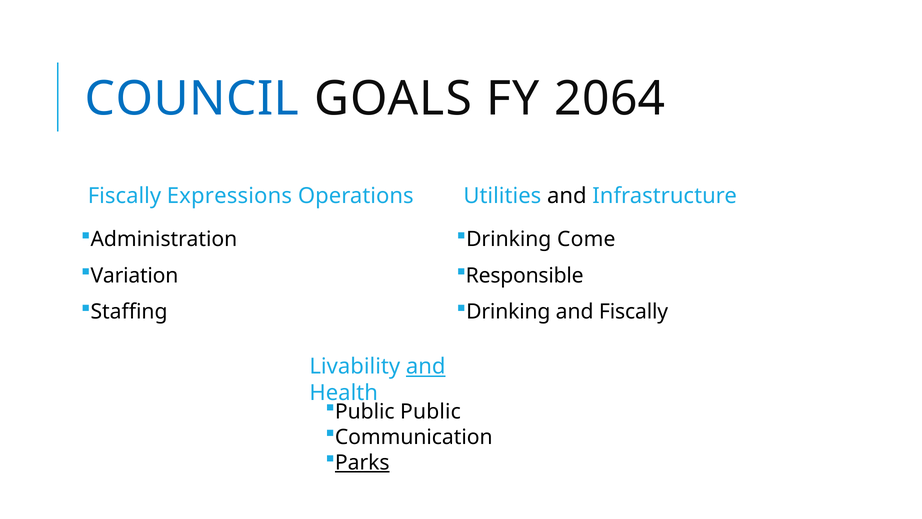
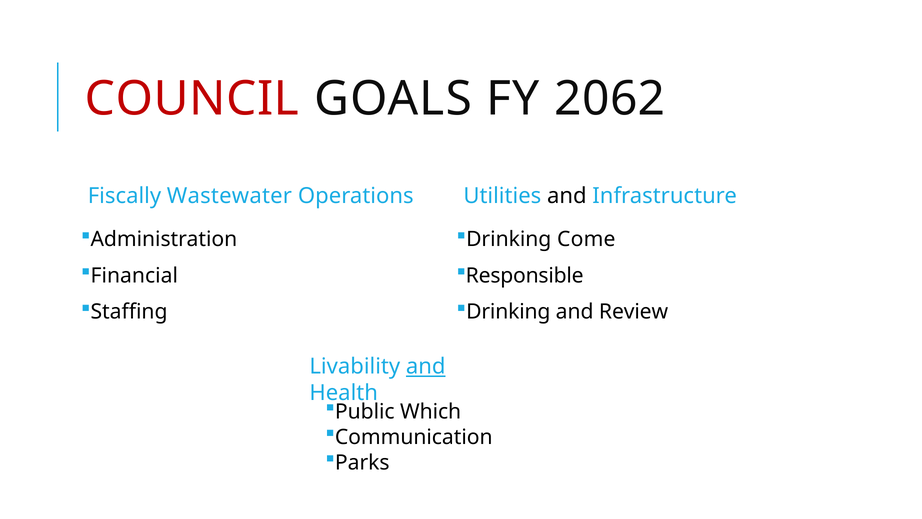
COUNCIL colour: blue -> red (192, 99)
2064: 2064 -> 2062 (610, 99)
Expressions: Expressions -> Wastewater (229, 196)
Variation: Variation -> Financial (134, 275)
and Fiscally: Fiscally -> Review (634, 312)
Public Public: Public -> Which (431, 412)
Parks underline: present -> none (362, 462)
